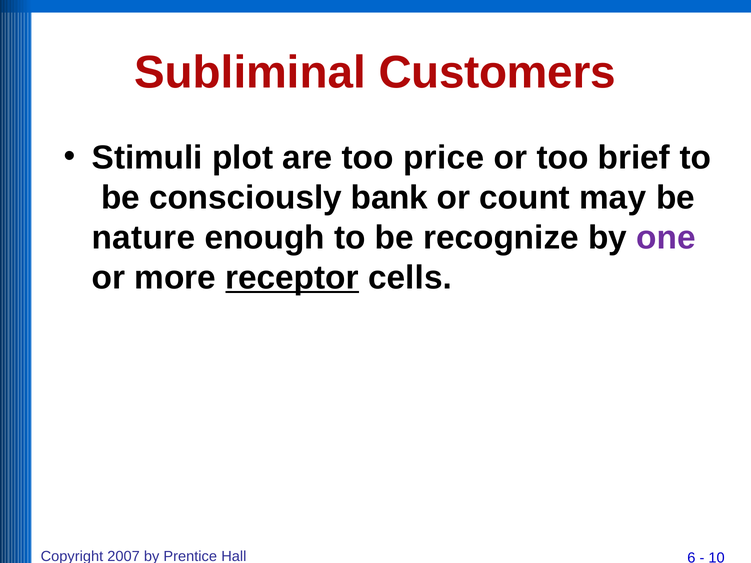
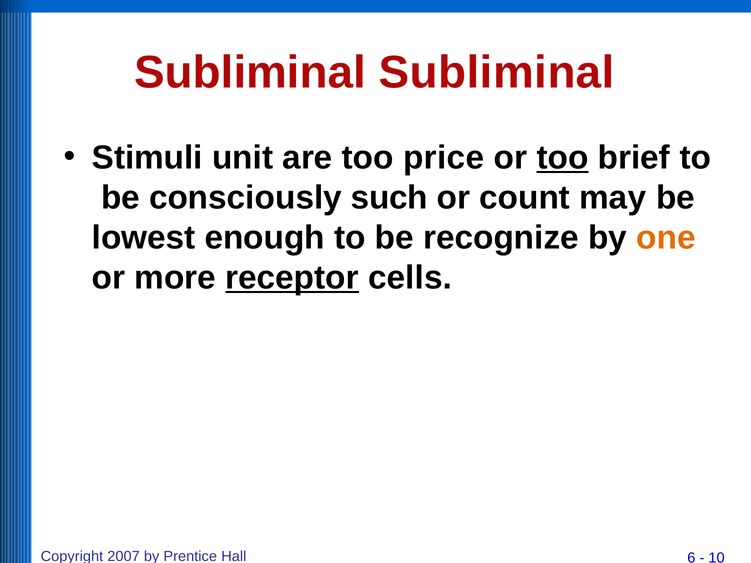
Subliminal Customers: Customers -> Subliminal (497, 73)
plot: plot -> unit (243, 158)
too underline: none -> present (562, 158)
bank: bank -> such (389, 198)
nature: nature -> lowest (144, 238)
one colour: purple -> orange (666, 238)
